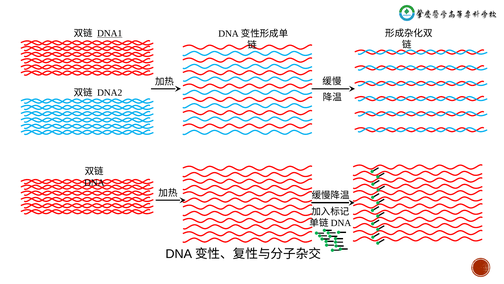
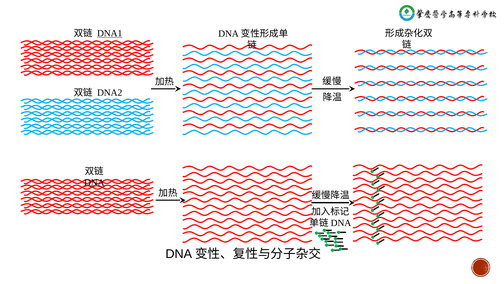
DNA underline: none -> present (94, 182)
